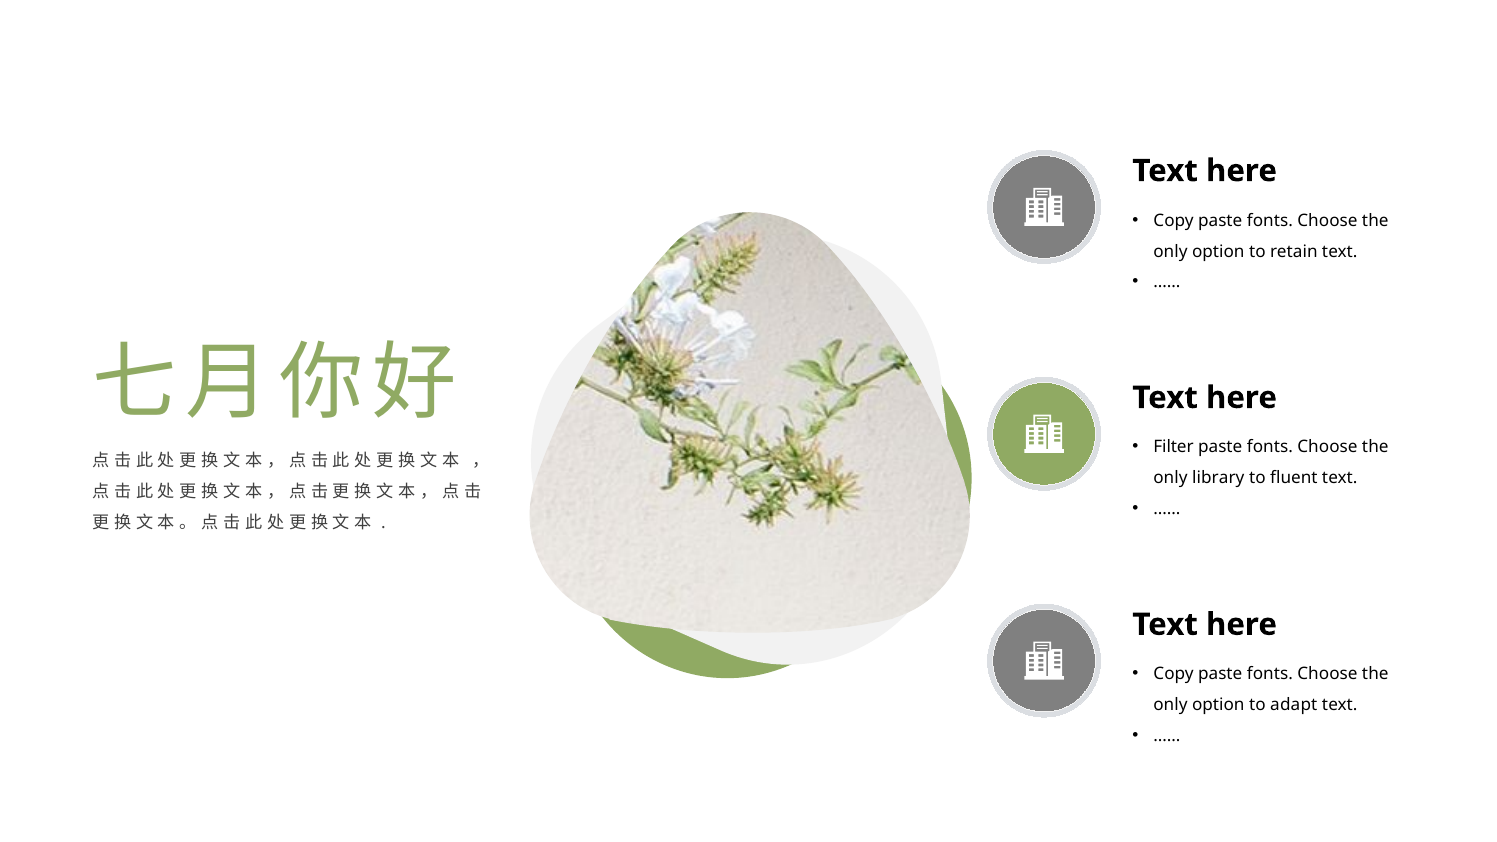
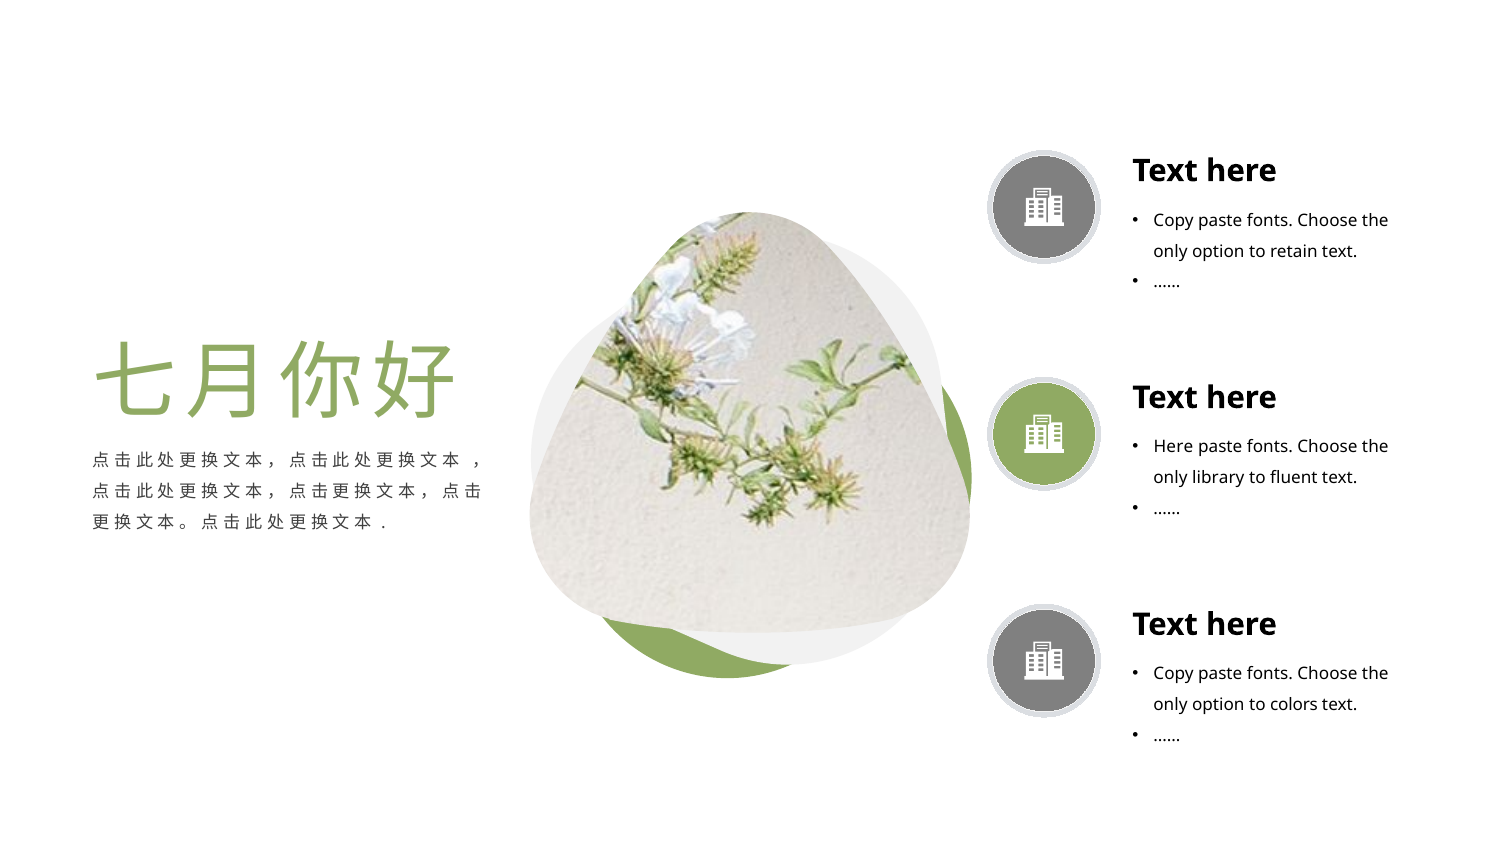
Filter: Filter -> Here (1173, 447)
adapt: adapt -> colors (1294, 705)
